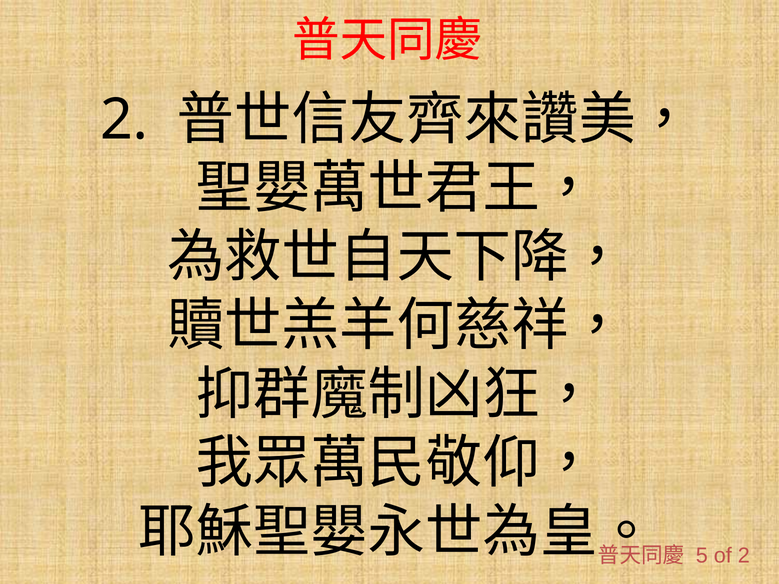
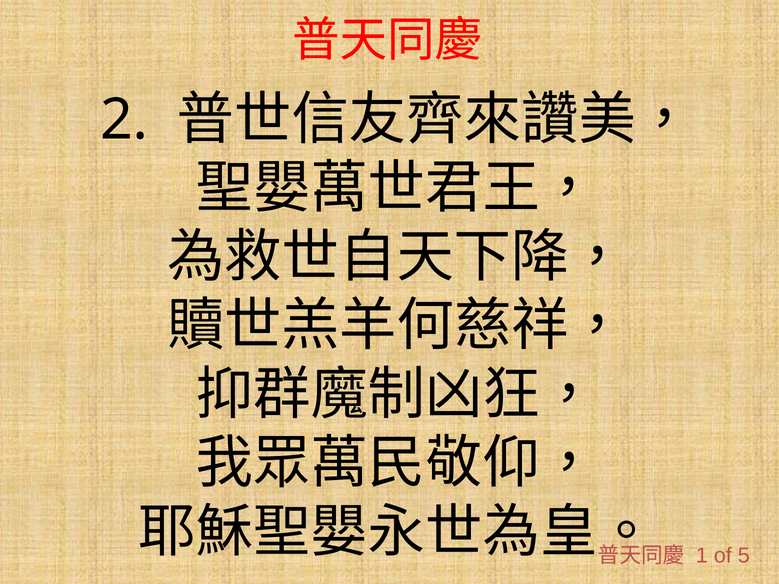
5: 5 -> 1 (702, 556)
of 2: 2 -> 5 (744, 556)
